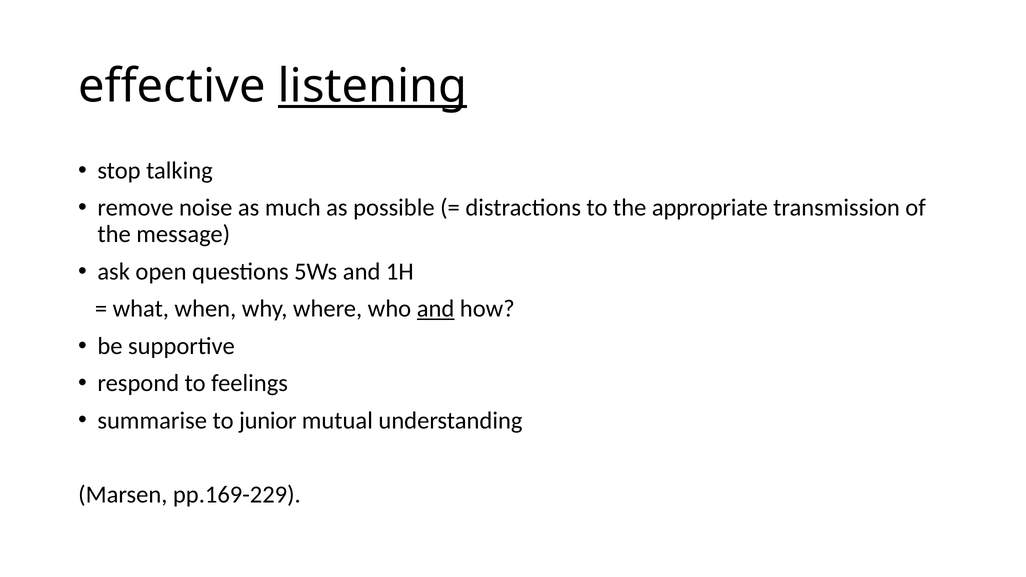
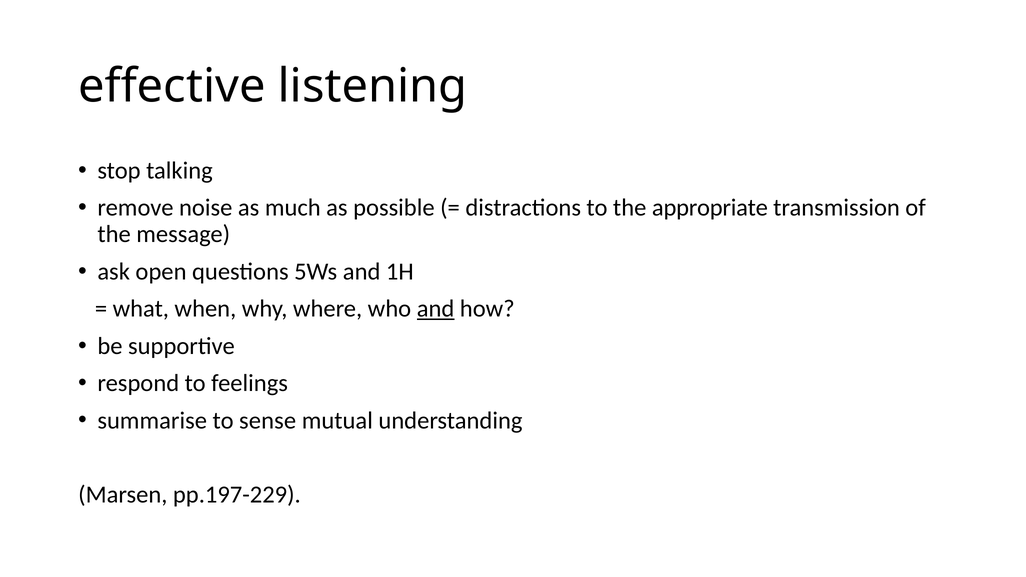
listening underline: present -> none (373, 86)
junior: junior -> sense (268, 421)
pp.169-229: pp.169-229 -> pp.197-229 (237, 495)
